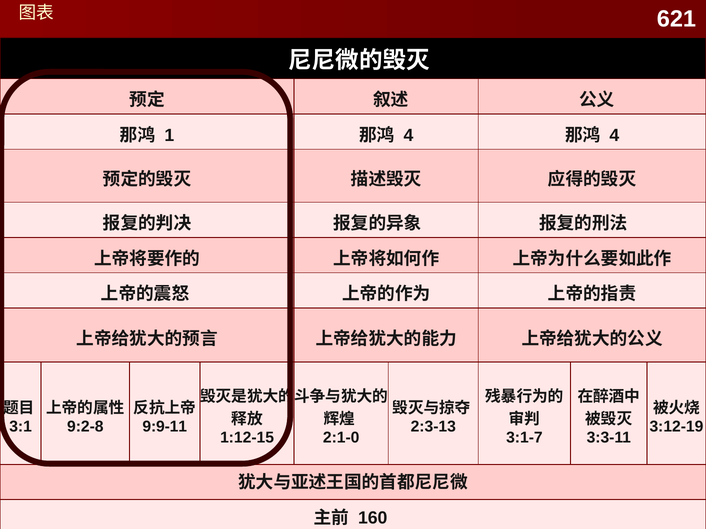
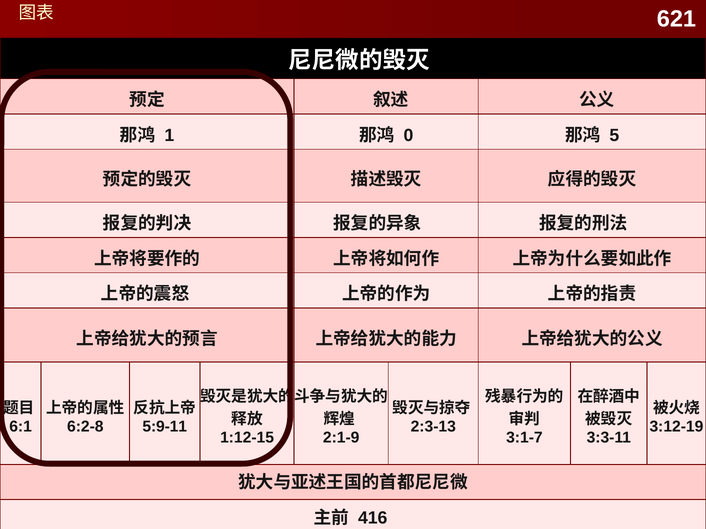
4: 4 -> 0 (408, 135)
4: 4 -> 5 (614, 135)
3:1: 3:1 -> 6:1 (21, 427)
9:2-8: 9:2-8 -> 6:2-8 (85, 427)
9:9-11: 9:9-11 -> 5:9-11 (165, 427)
2:1-0: 2:1-0 -> 2:1-9 (341, 438)
160: 160 -> 416 (373, 518)
